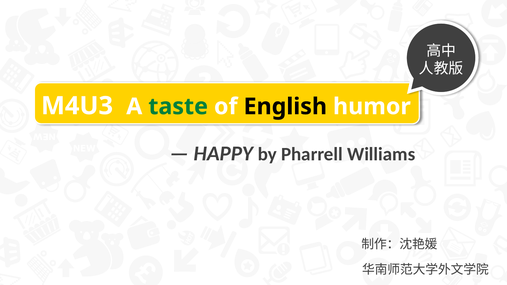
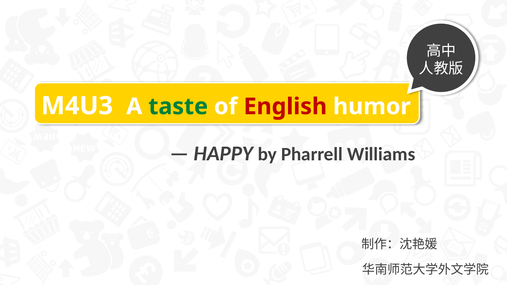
English colour: black -> red (285, 107)
